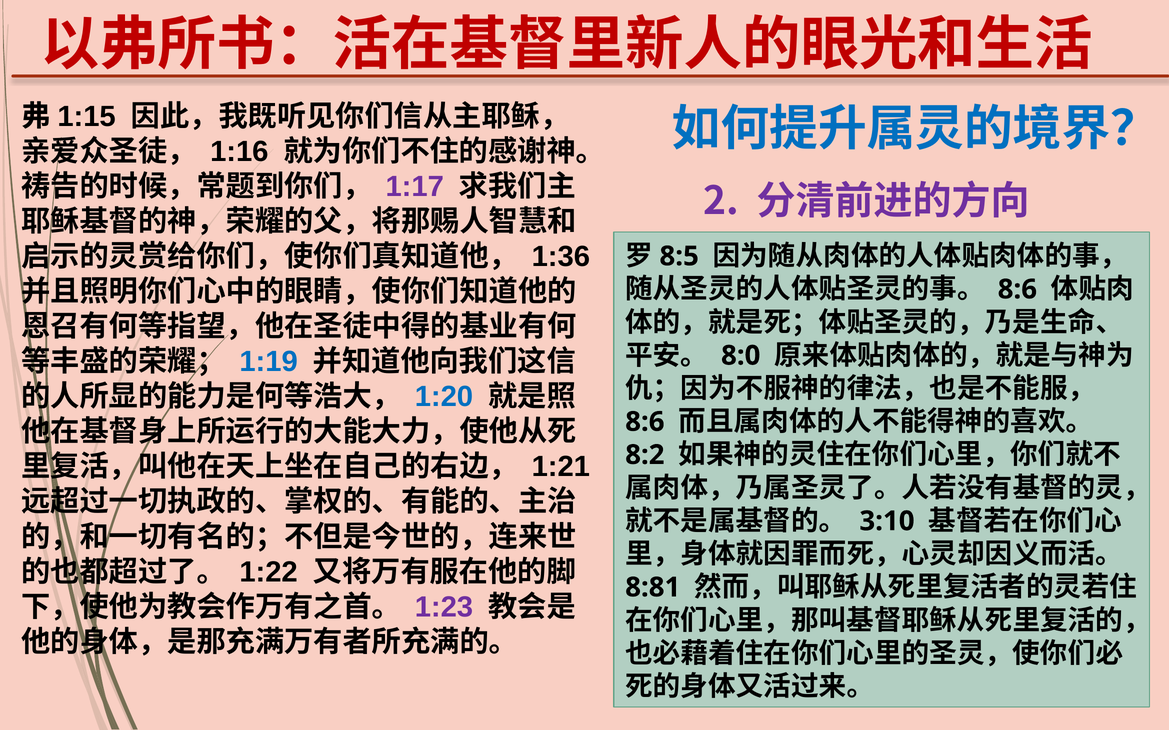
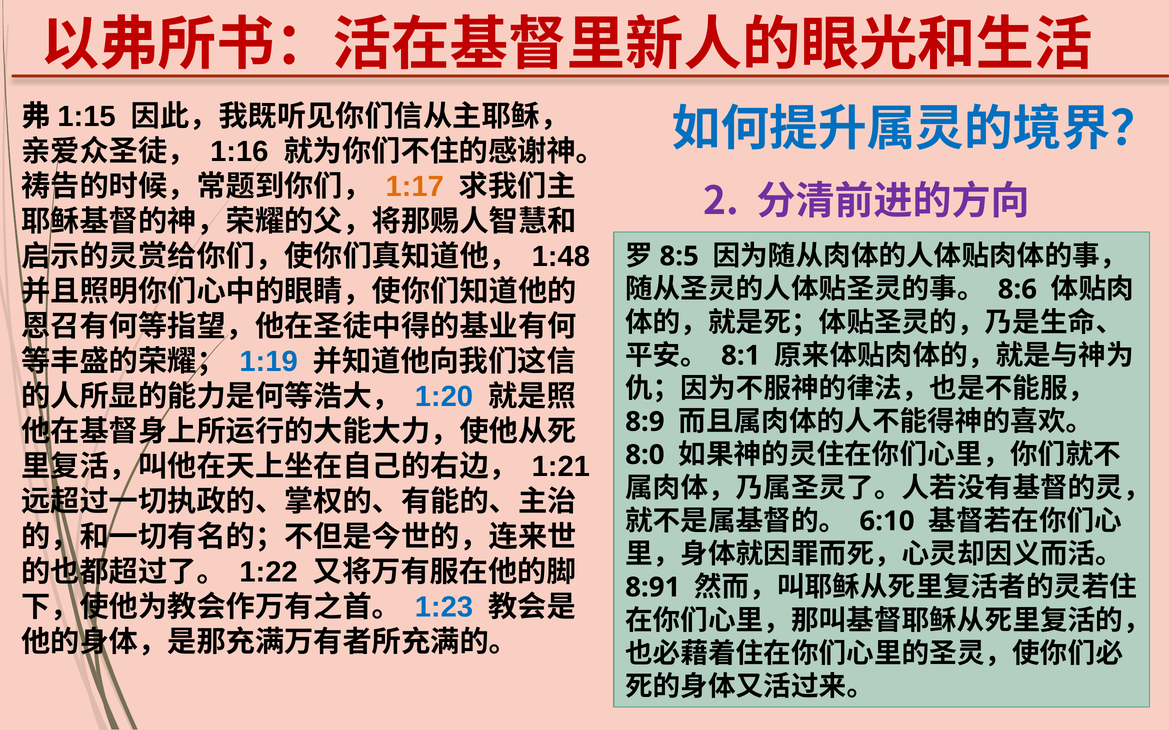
1:17 colour: purple -> orange (415, 187)
1:36: 1:36 -> 1:48 (561, 257)
8:0: 8:0 -> 8:1 (741, 356)
8:6: 8:6 -> 8:9 (645, 422)
8:2: 8:2 -> 8:0 (645, 455)
3:10: 3:10 -> 6:10 (887, 522)
8:81: 8:81 -> 8:91 (653, 588)
1:23 colour: purple -> blue (444, 607)
